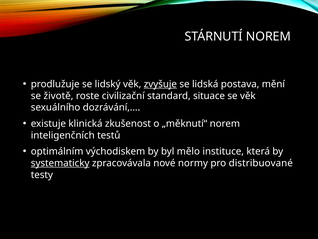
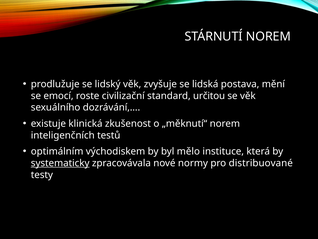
zvyšuje underline: present -> none (160, 84)
životě: životě -> emocí (59, 96)
situace: situace -> určitou (209, 96)
